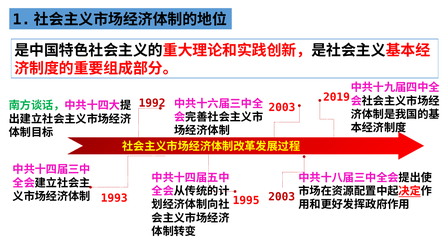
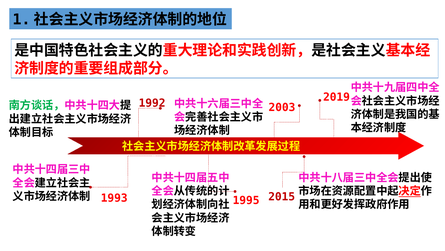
2003: 2003 -> 2015 (282, 196)
